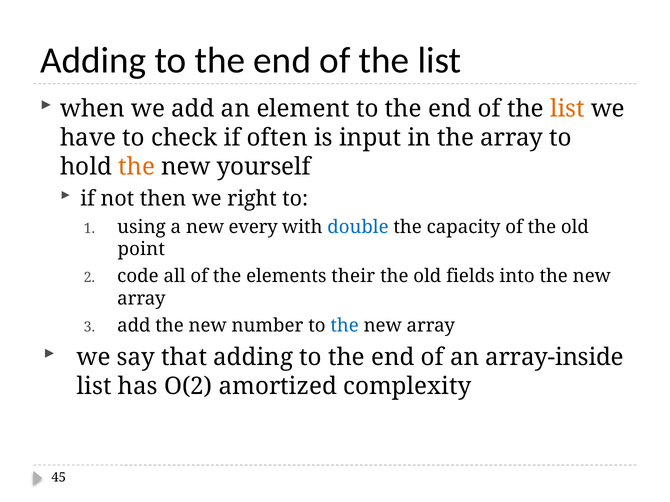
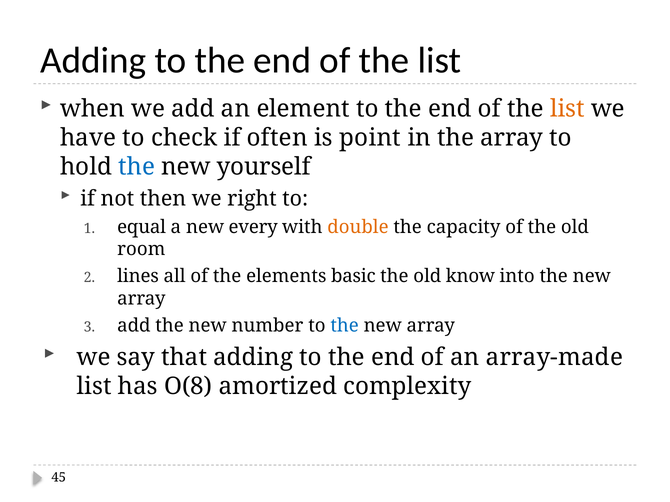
input: input -> point (370, 138)
the colour: orange -> blue (137, 167)
using: using -> equal (142, 227)
double colour: blue -> orange (358, 227)
point: point -> room (141, 250)
code: code -> lines (138, 276)
their: their -> basic (353, 276)
fields: fields -> know (470, 276)
array-inside: array-inside -> array-made (554, 357)
O(2: O(2 -> O(8 (188, 386)
